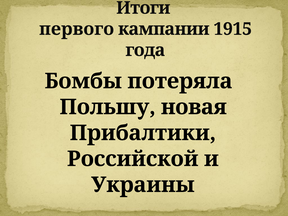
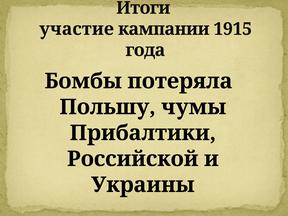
первого: первого -> участие (77, 29)
новая: новая -> чумы (194, 107)
